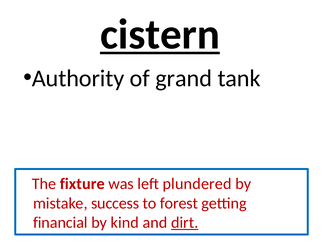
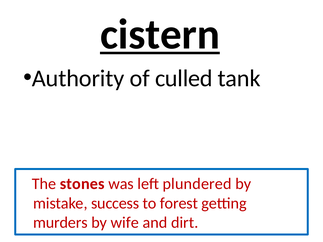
grand: grand -> culled (184, 78)
fixture: fixture -> stones (82, 184)
financial: financial -> murders (60, 223)
kind: kind -> wife (125, 223)
dirt underline: present -> none (185, 223)
